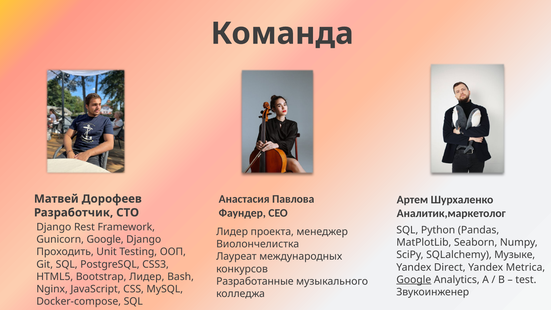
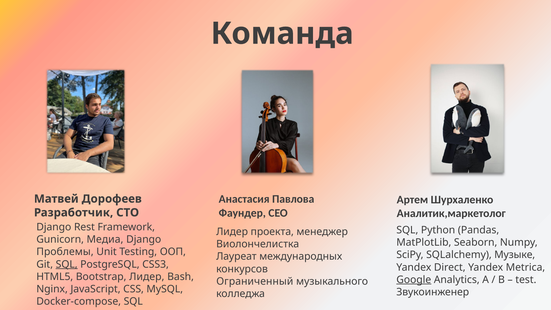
Gunicorn Google: Google -> Медиа (105, 239)
Проходить: Проходить -> Проблемы (65, 252)
SQL underline: none -> present (67, 264)
Разработанные: Разработанные -> Ограниченный (255, 281)
